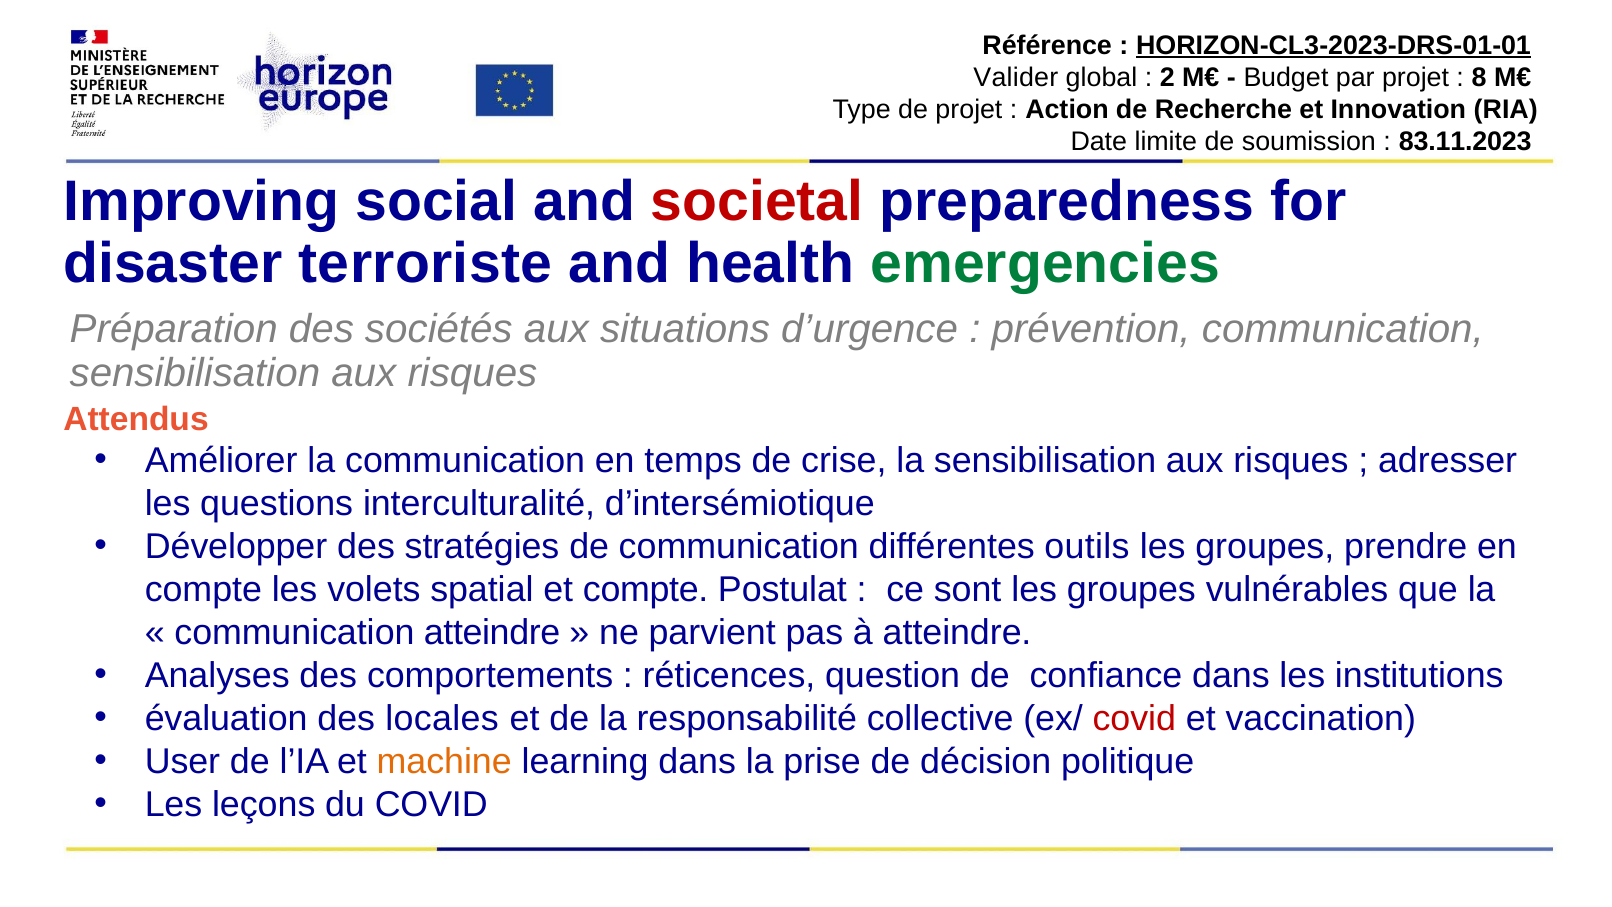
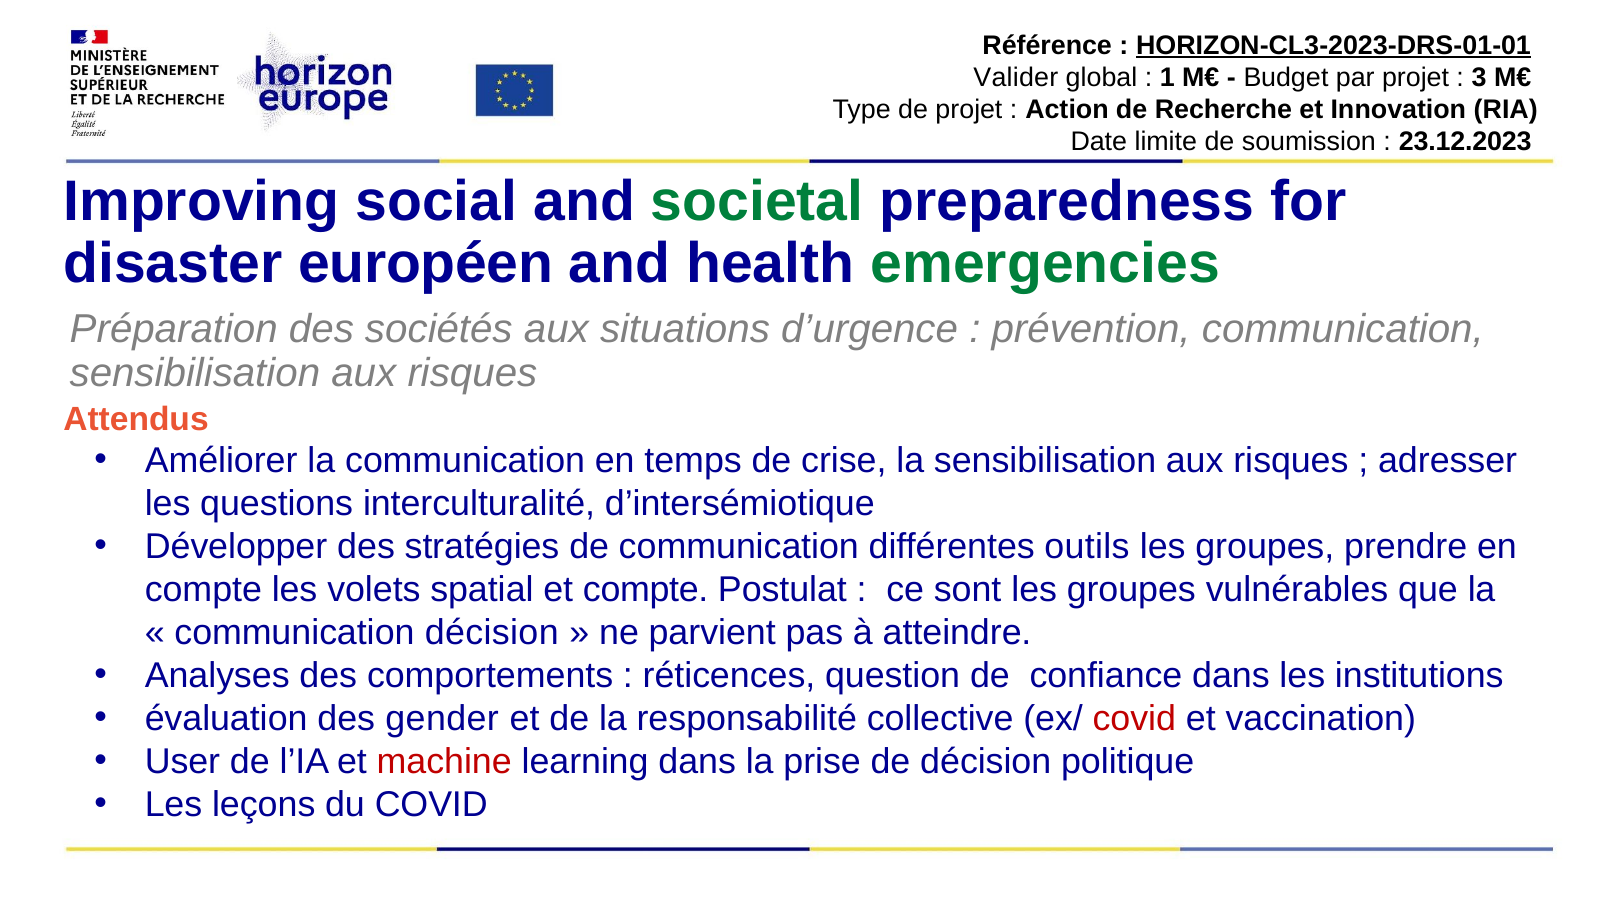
2: 2 -> 1 (1167, 77)
8: 8 -> 3 (1479, 77)
83.11.2023: 83.11.2023 -> 23.12.2023 (1465, 142)
societal colour: red -> green (757, 202)
terroriste: terroriste -> européen (426, 263)
communication atteindre: atteindre -> décision (492, 633)
locales: locales -> gender (442, 719)
machine colour: orange -> red (444, 762)
